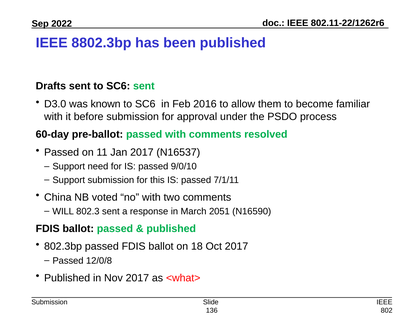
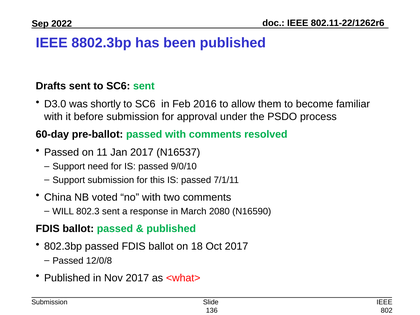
known: known -> shortly (106, 104)
2051: 2051 -> 2080 (219, 211)
